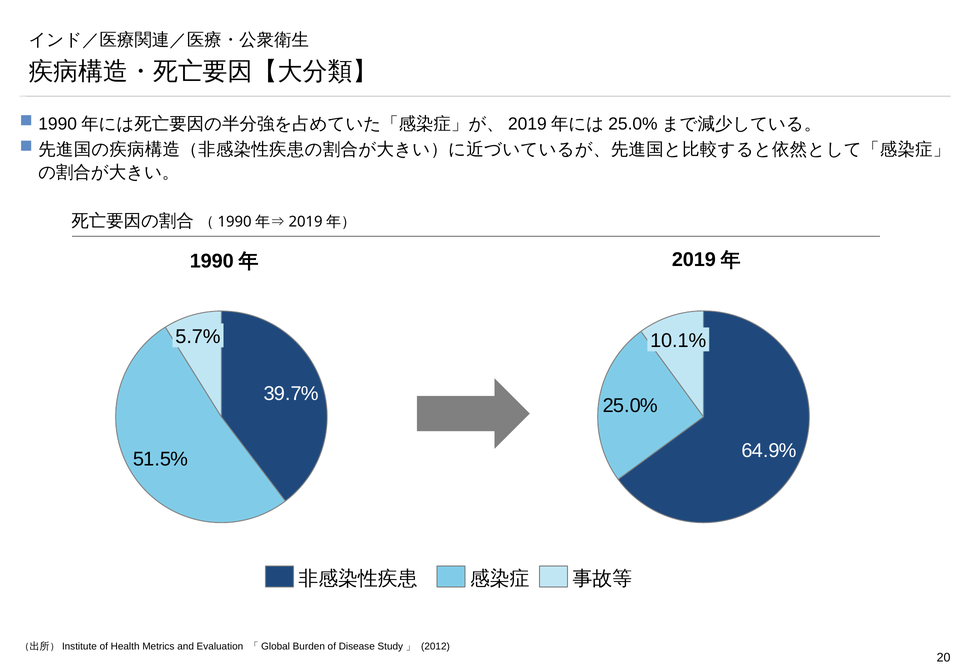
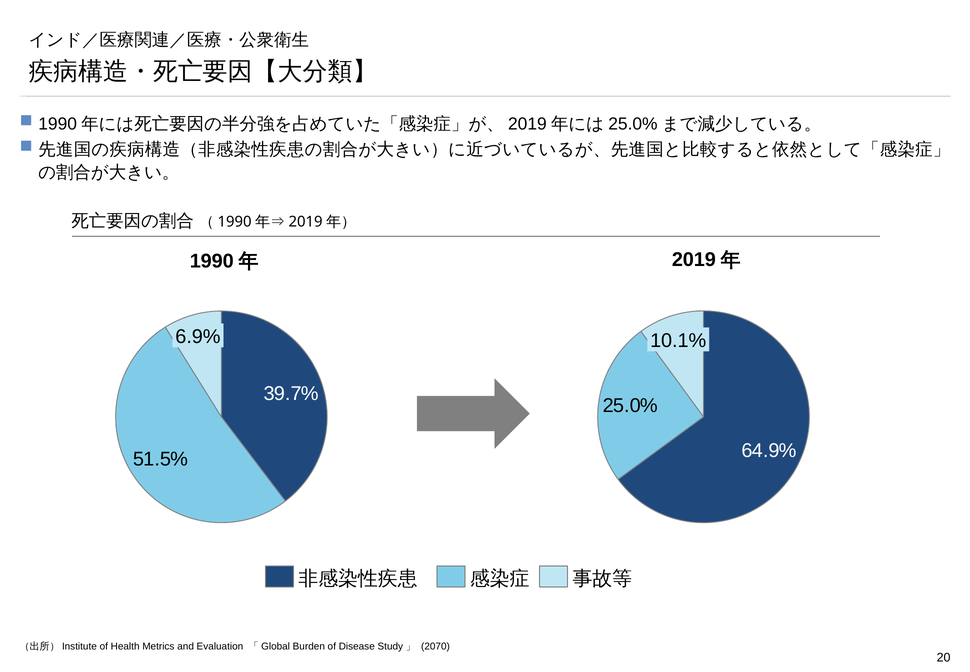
5.7%: 5.7% -> 6.9% (198, 337)
2012: 2012 -> 2070 (435, 646)
